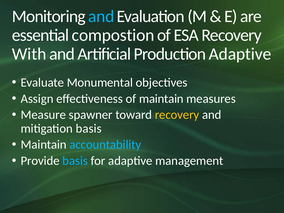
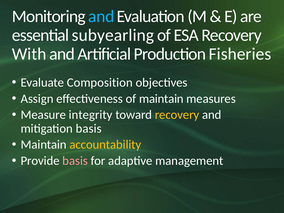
compostion: compostion -> subyearling (113, 35)
Production Adaptive: Adaptive -> Fisheries (240, 54)
Monumental: Monumental -> Composition (100, 82)
spawner: spawner -> integrity (91, 115)
accountability colour: light blue -> yellow (105, 145)
basis colour: light blue -> pink (75, 161)
